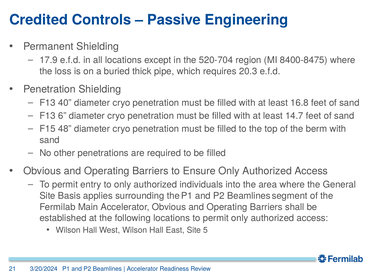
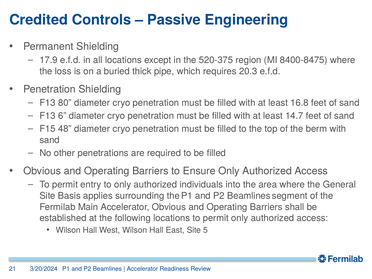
520-704: 520-704 -> 520-375 (216, 60)
40: 40 -> 80 (65, 103)
